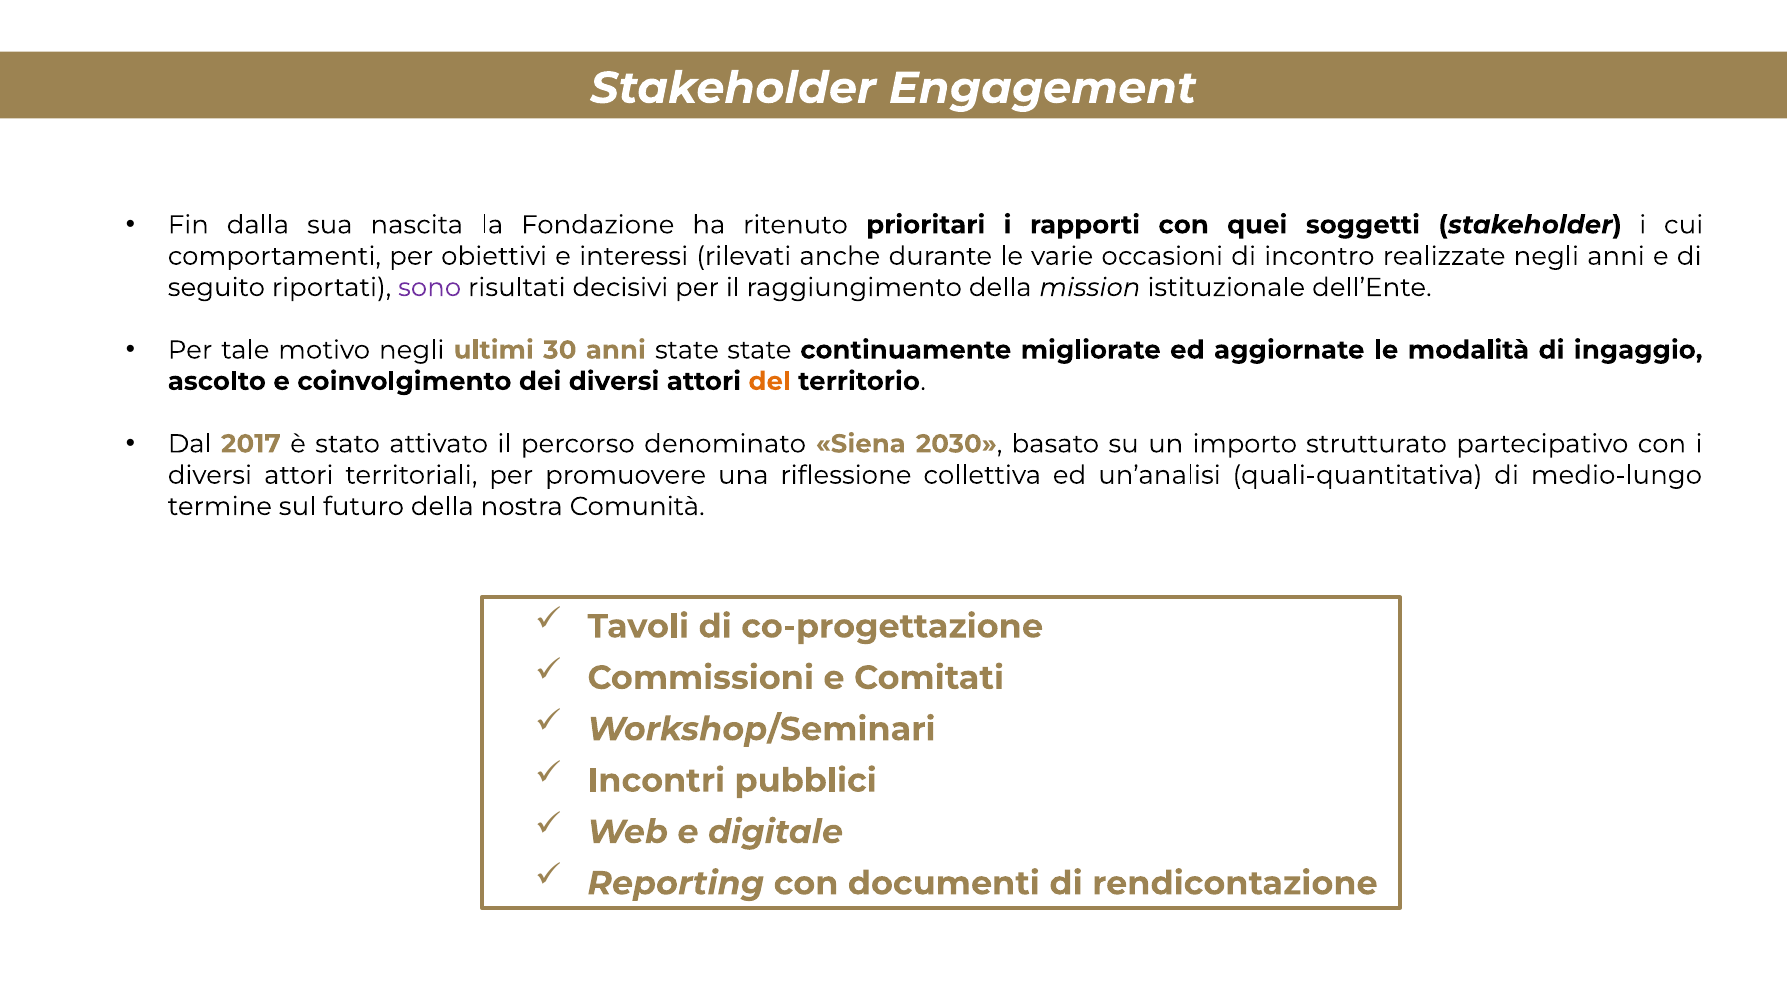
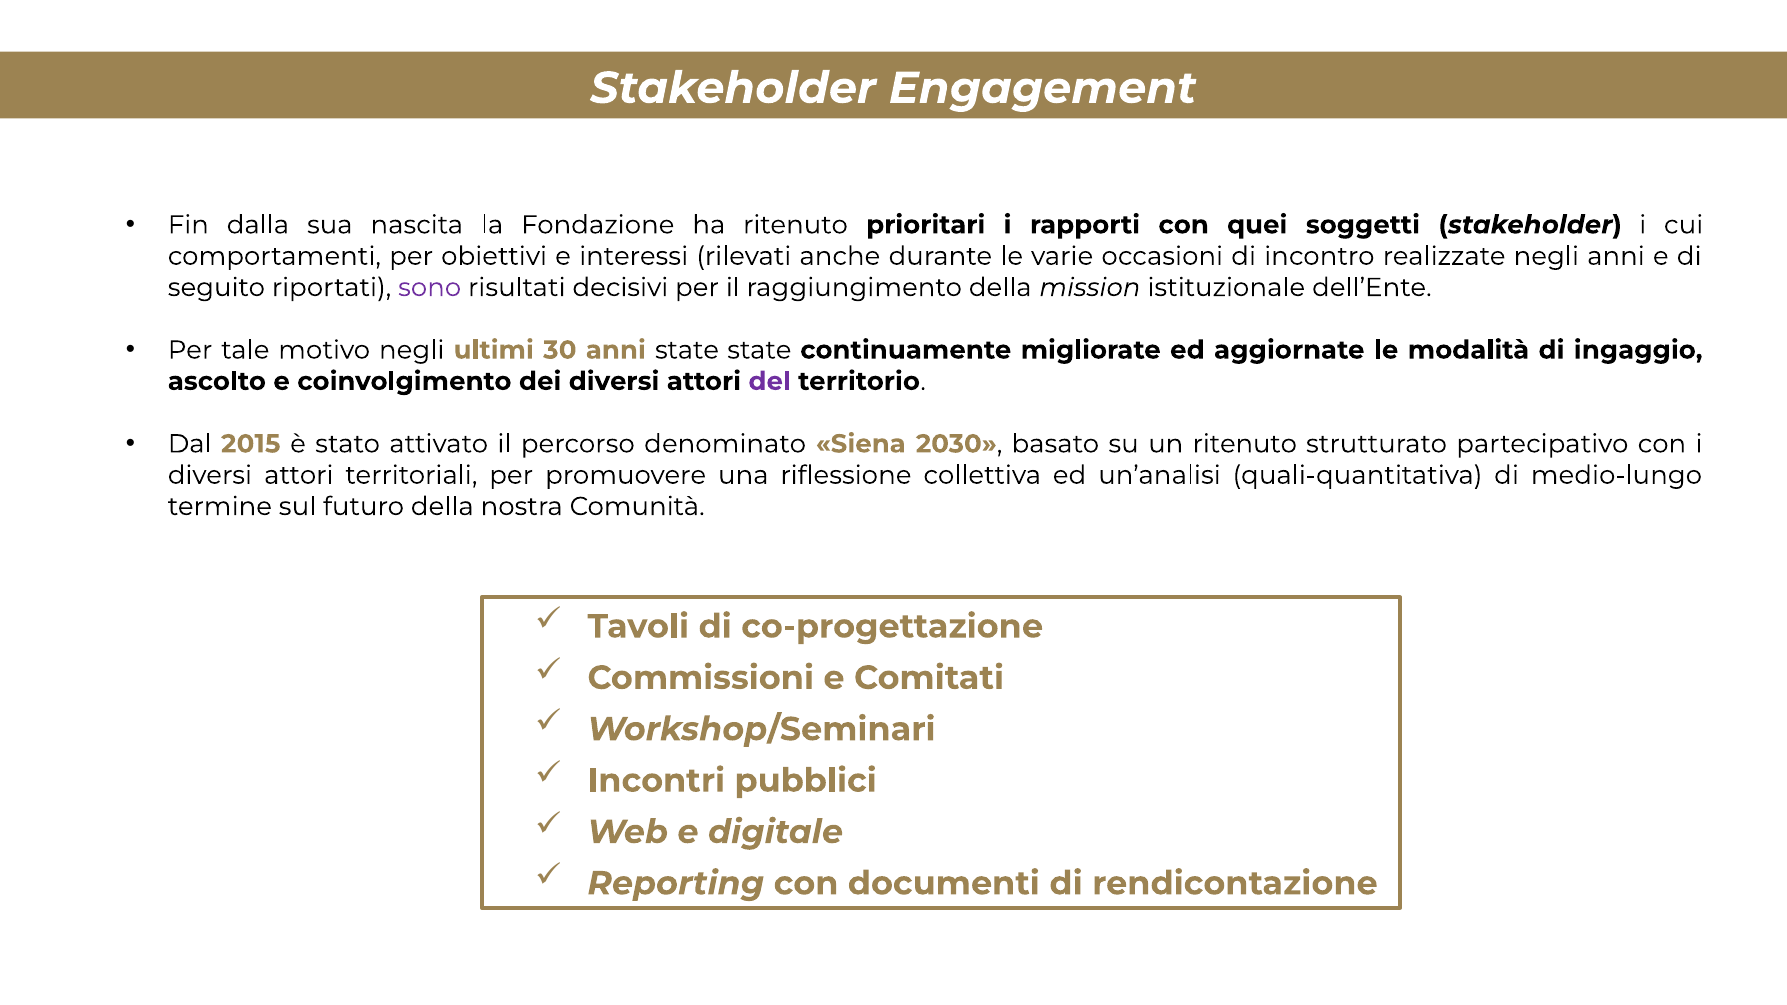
del colour: orange -> purple (770, 381)
2017: 2017 -> 2015 (251, 444)
un importo: importo -> ritenuto (1245, 444)
